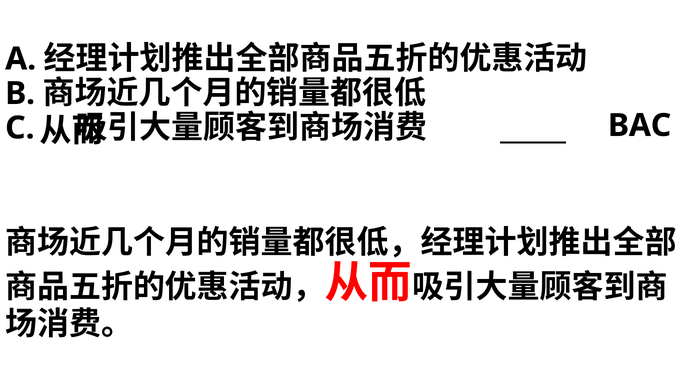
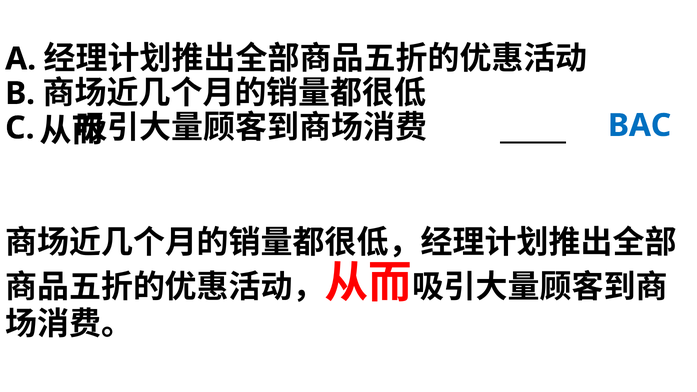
BAC colour: black -> blue (640, 125)
